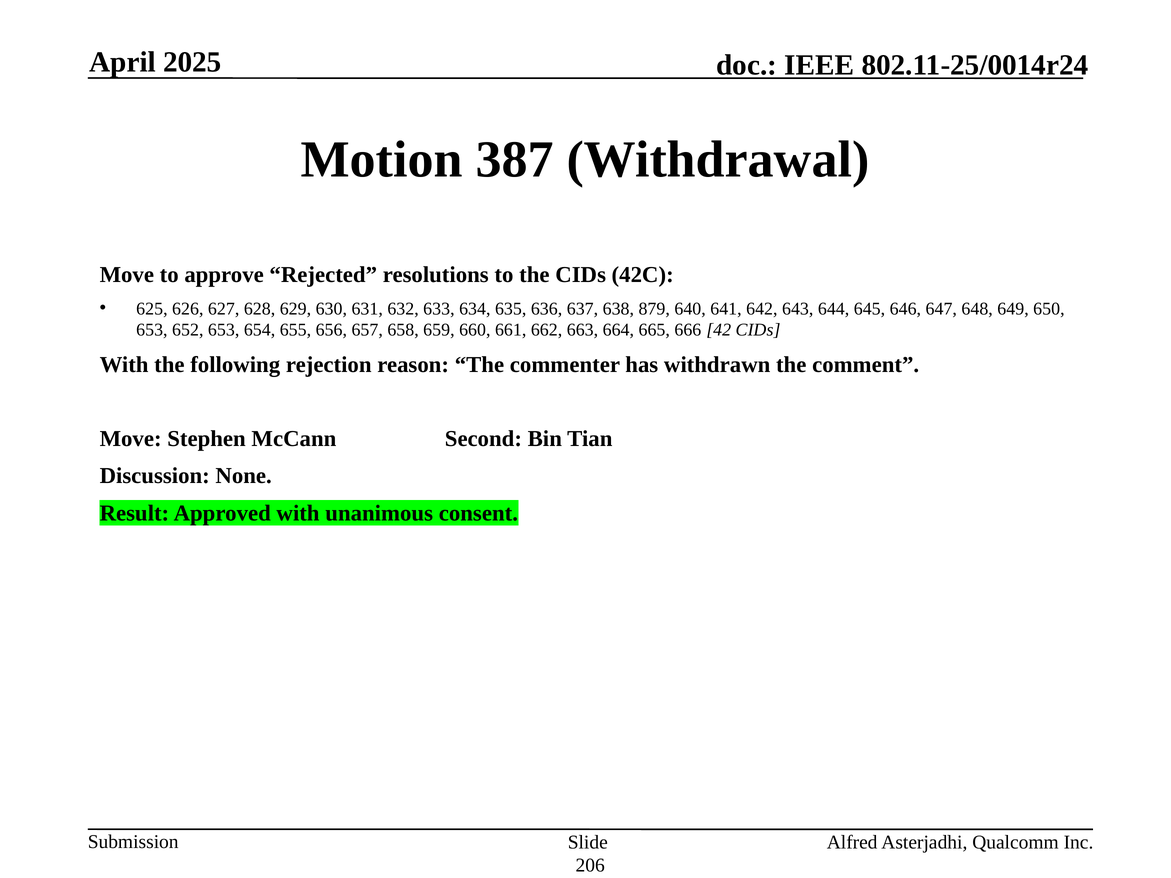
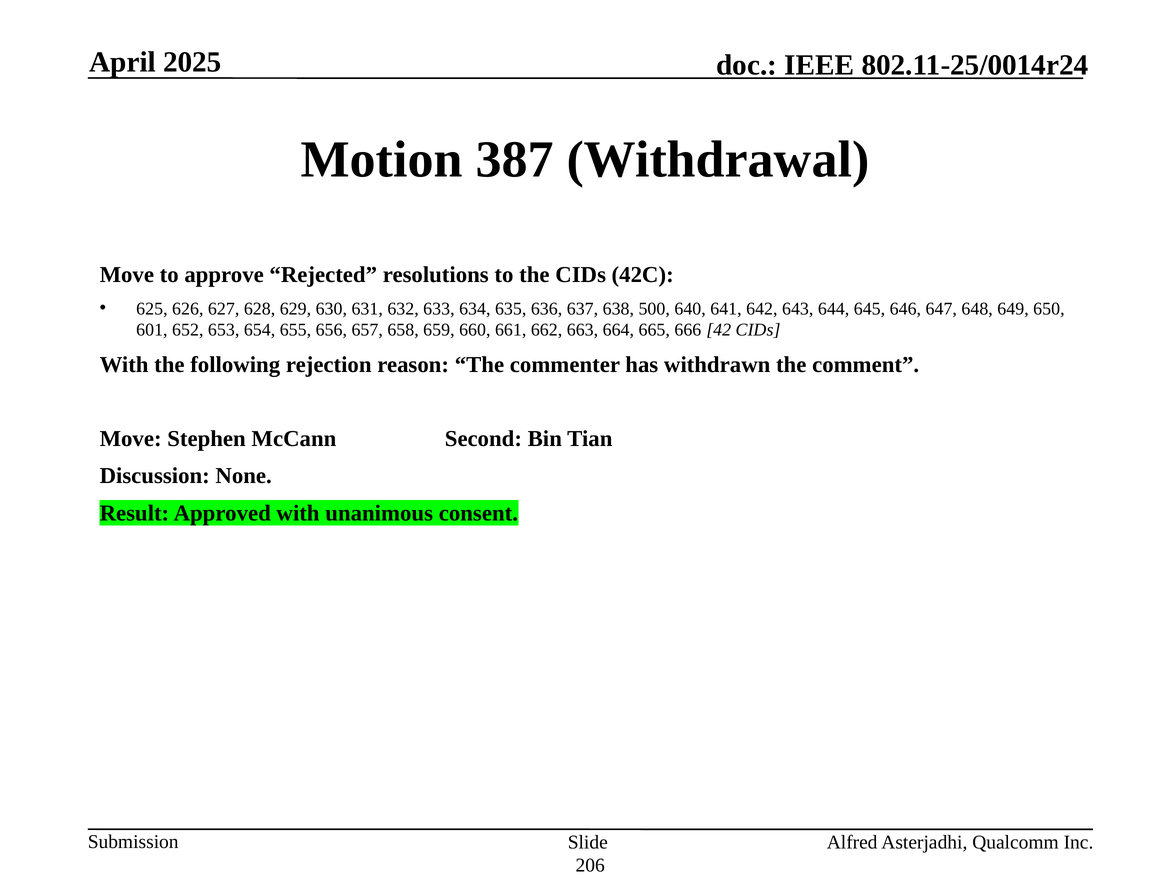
879: 879 -> 500 (654, 309)
653: 653 -> 601 (152, 330)
